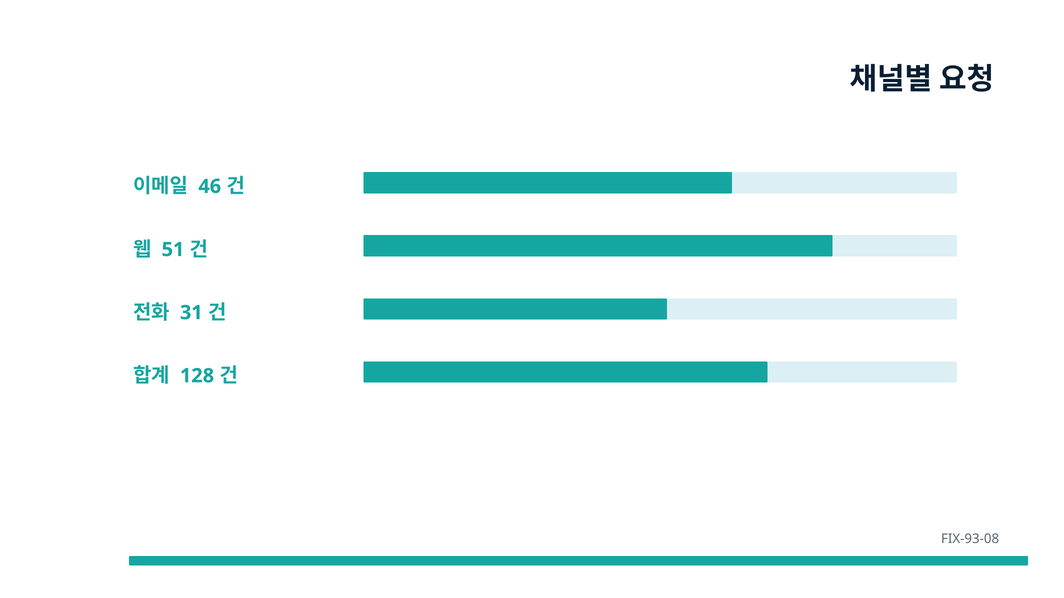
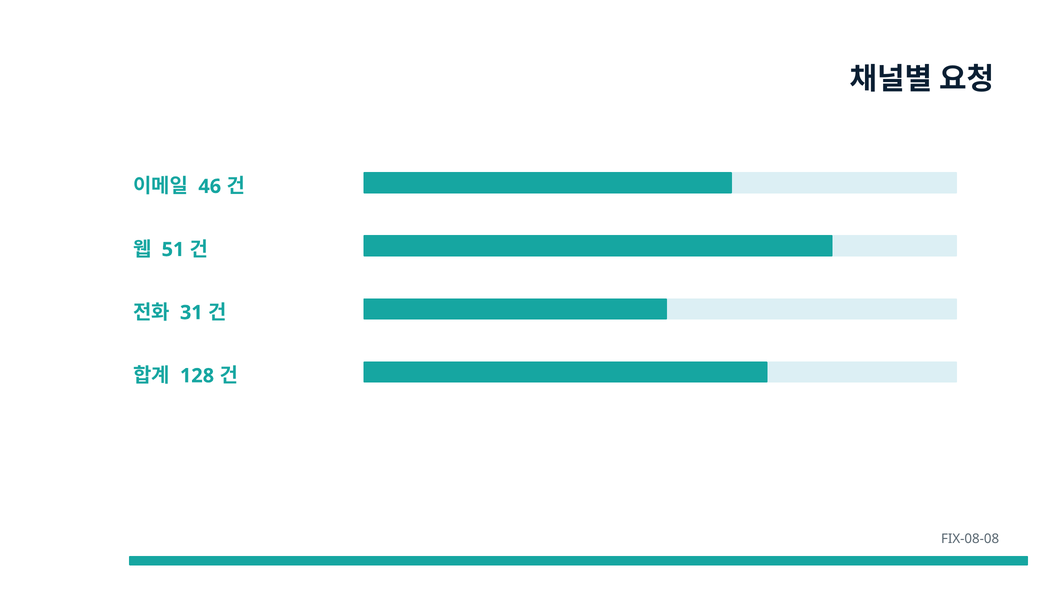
FIX-93-08: FIX-93-08 -> FIX-08-08 (970, 539)
